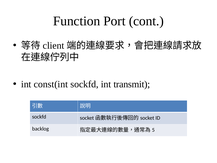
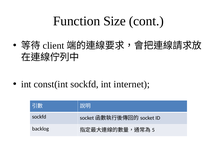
Port: Port -> Size (115, 21)
transmit: transmit -> internet (132, 84)
